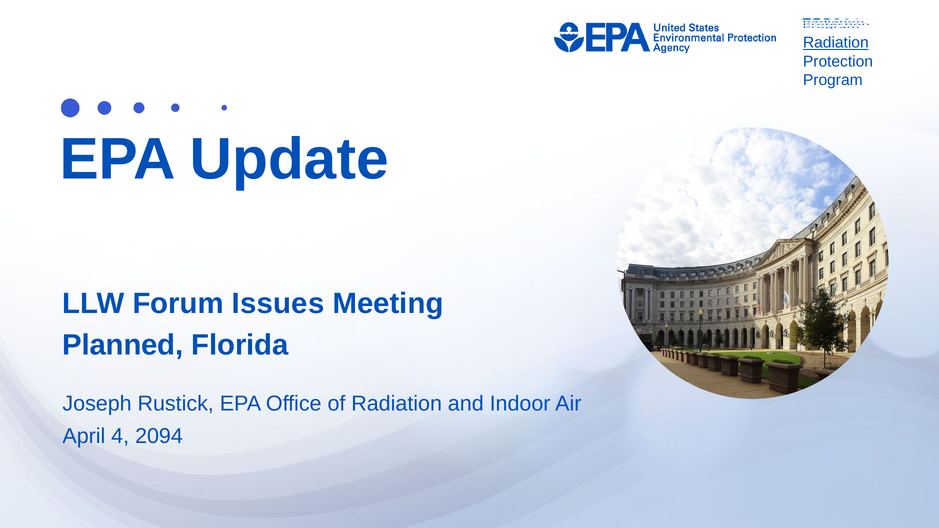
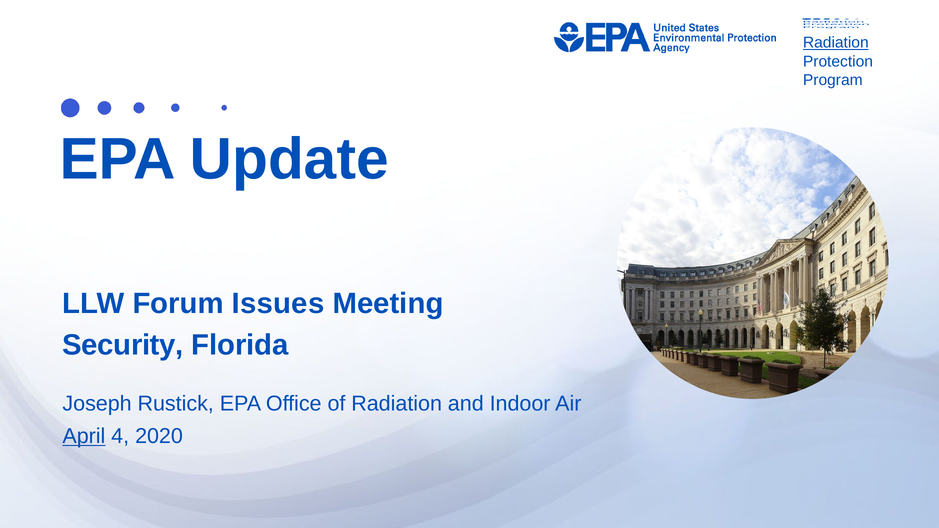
Planned: Planned -> Security (123, 345)
April underline: none -> present (84, 436)
2094: 2094 -> 2020 (159, 436)
